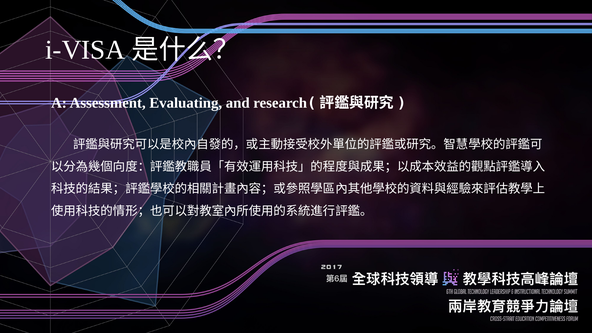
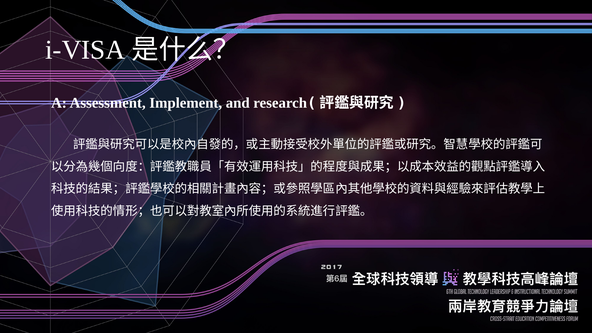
Evaluating: Evaluating -> Implement (186, 103)
